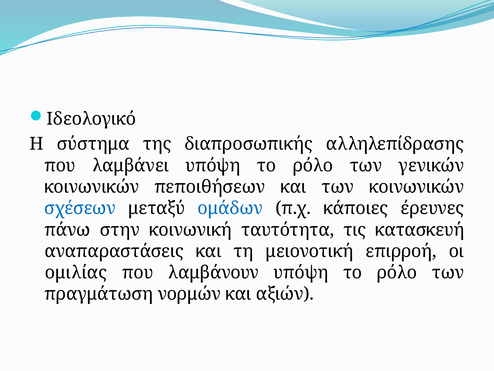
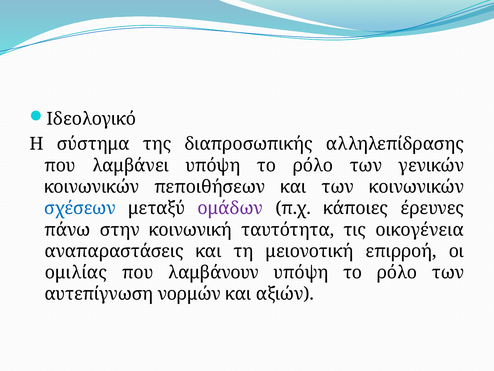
ομάδων colour: blue -> purple (230, 208)
κατασκευή: κατασκευή -> οικογένεια (420, 229)
πραγμάτωση: πραγμάτωση -> αυτεπίγνωση (99, 294)
